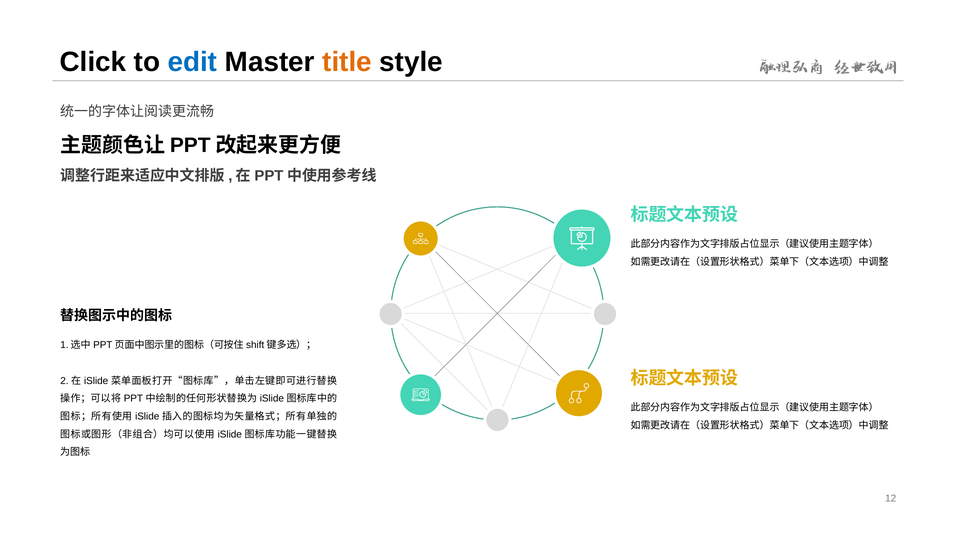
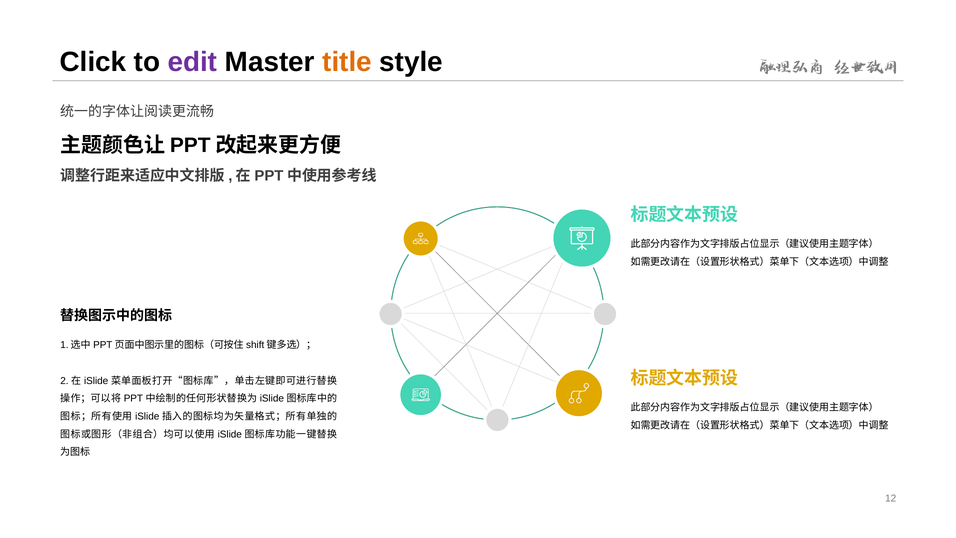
edit colour: blue -> purple (193, 62)
